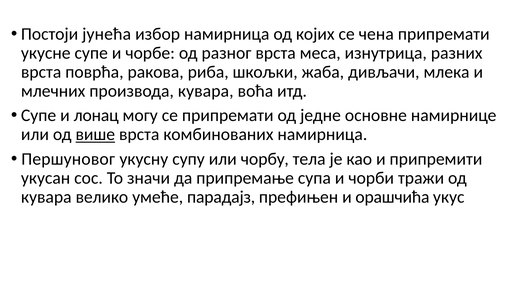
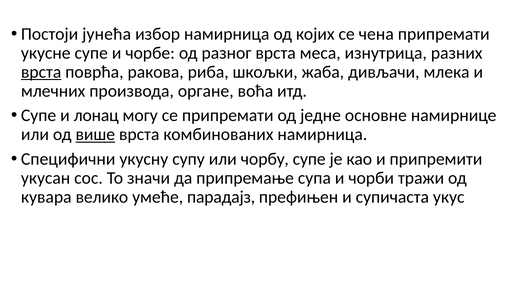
врста underline: none -> present (41, 72)
производа кувара: кувара -> органе (206, 91)
Першуновог: Першуновог -> Специфични (68, 159)
чорбу тела: тела -> супе (309, 159)
орашчића: орашчића -> супичаста (392, 197)
